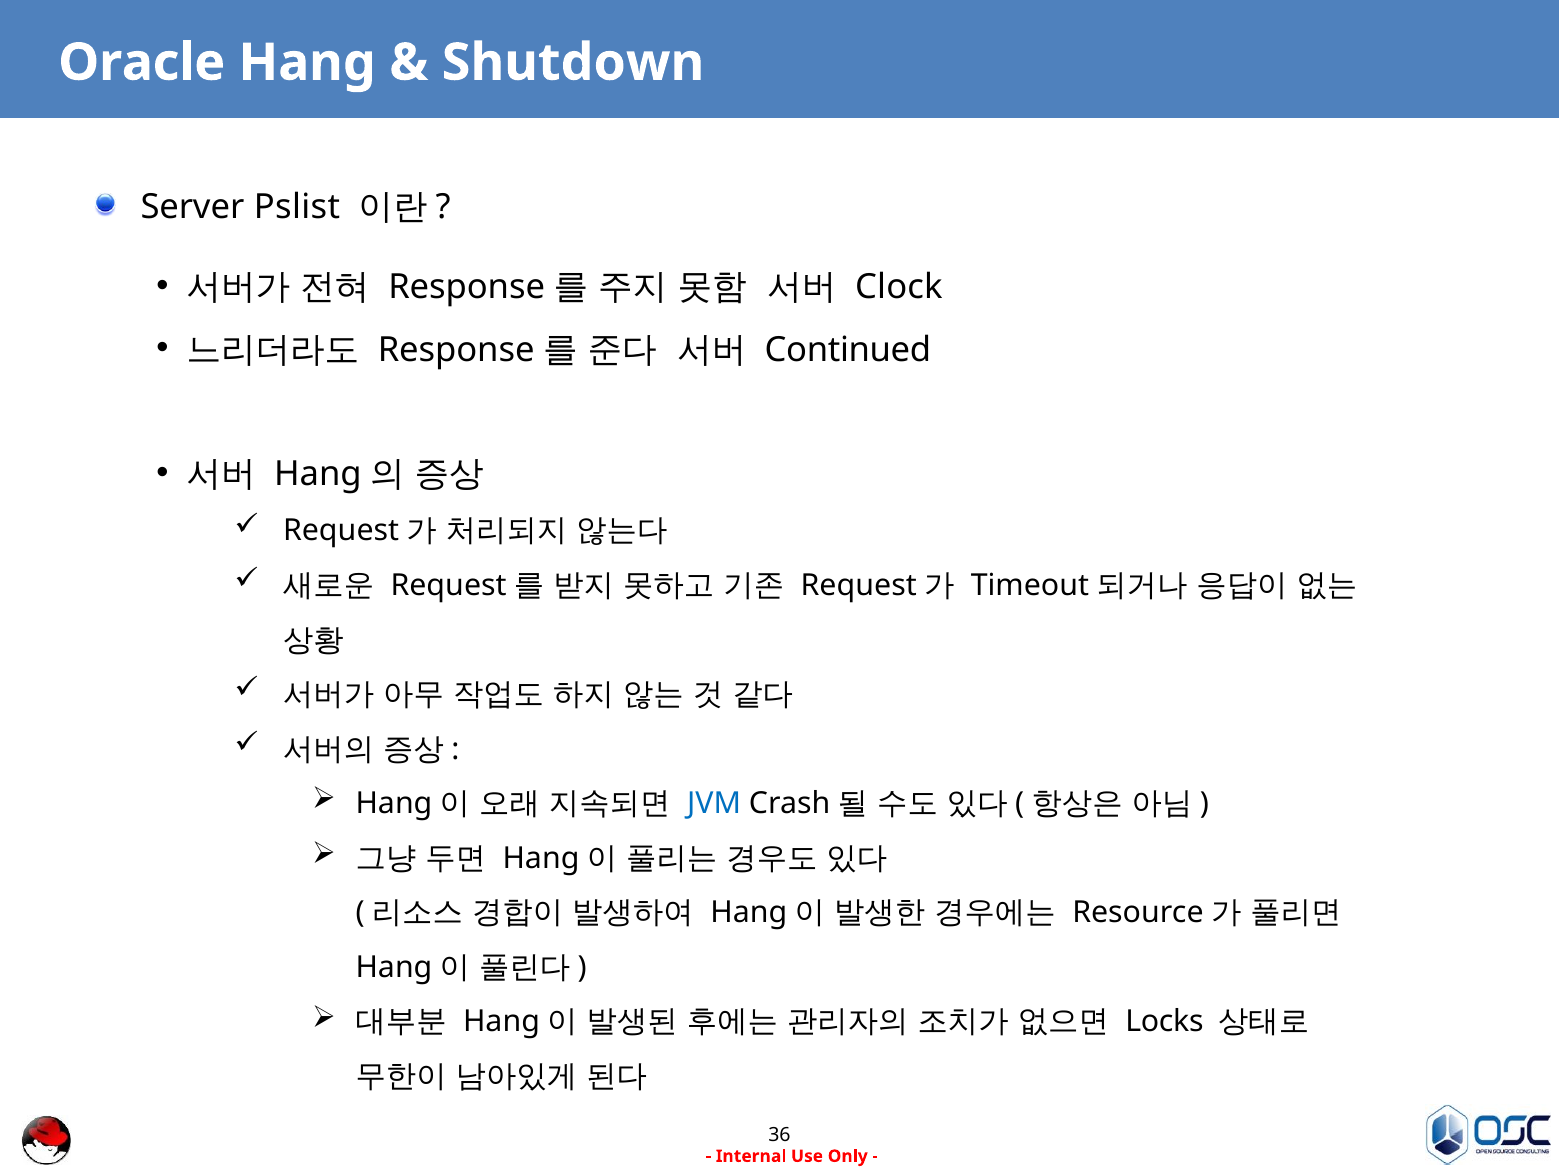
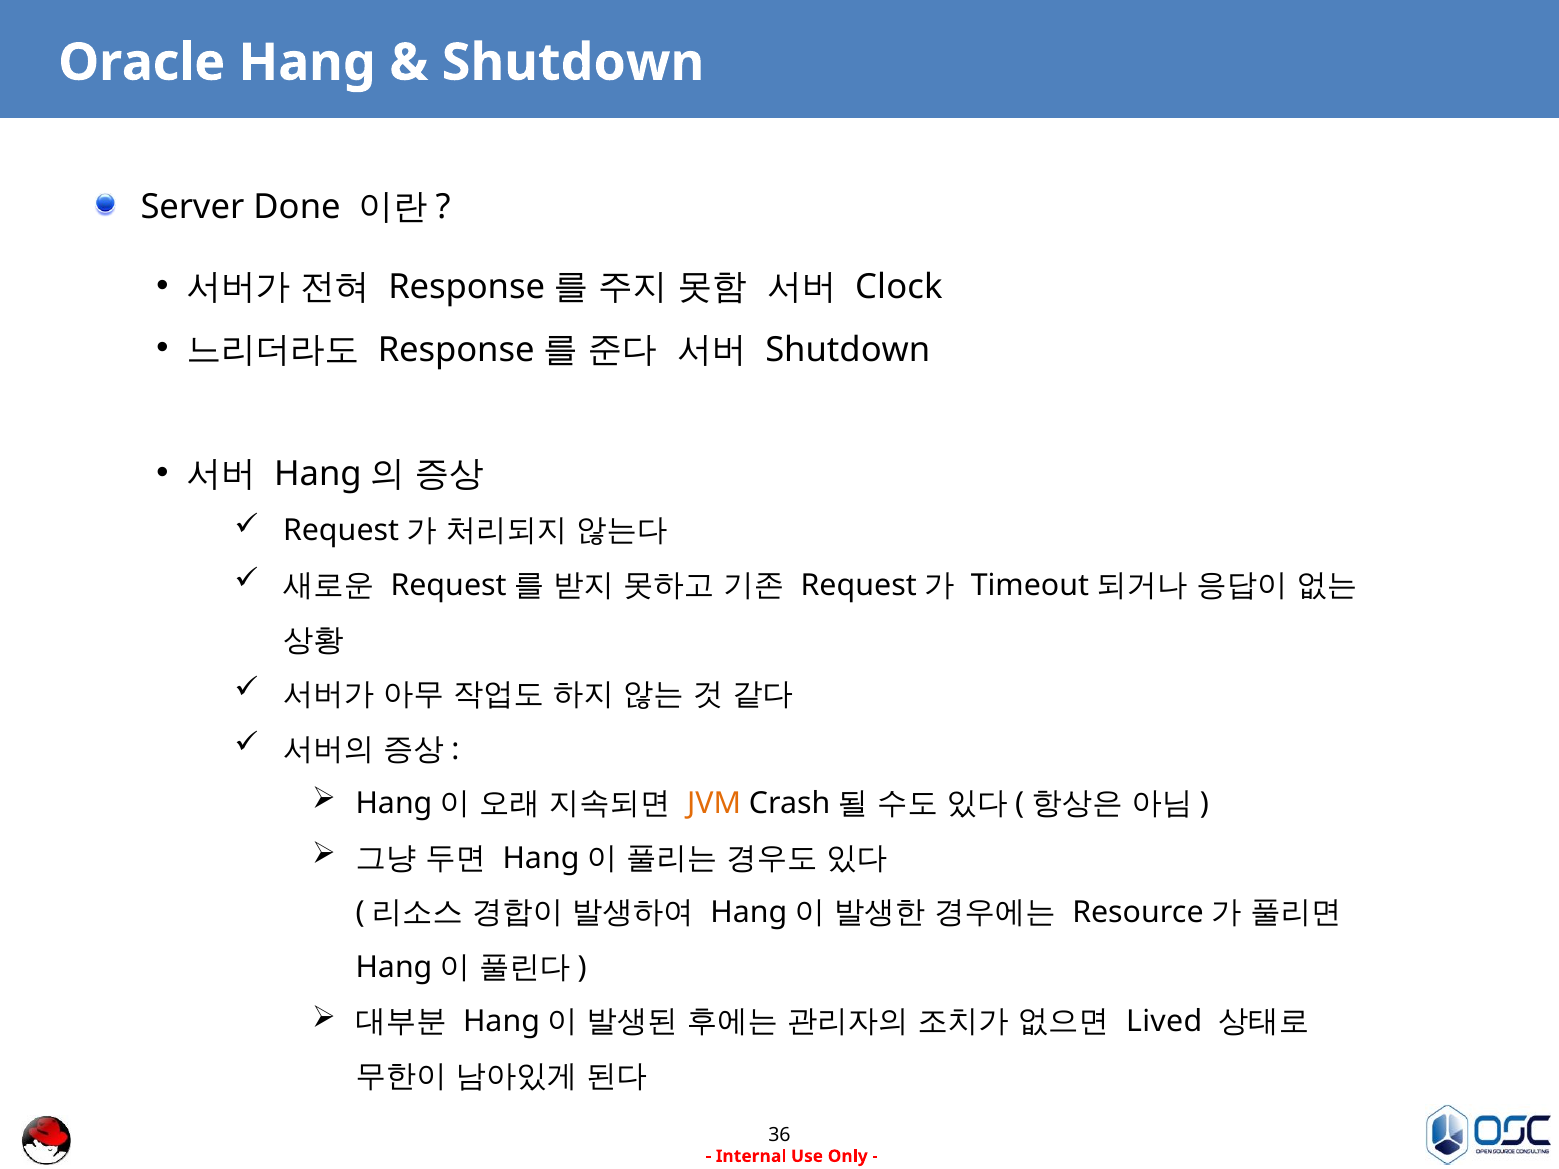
Pslist: Pslist -> Done (297, 207)
Continued: Continued -> Shutdown (848, 350)
JVM colour: blue -> orange (714, 804)
Locks: Locks -> Lived (1164, 1022)
